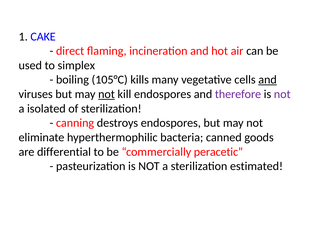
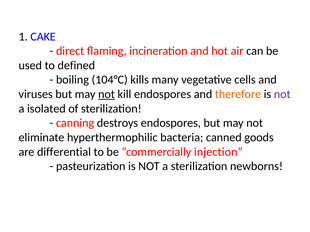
simplex: simplex -> defined (76, 66)
105°C: 105°C -> 104°C (110, 80)
and underline: present -> none (268, 80)
therefore colour: purple -> orange (238, 94)
peracetic: peracetic -> injection (218, 152)
estimated: estimated -> newborns (256, 167)
